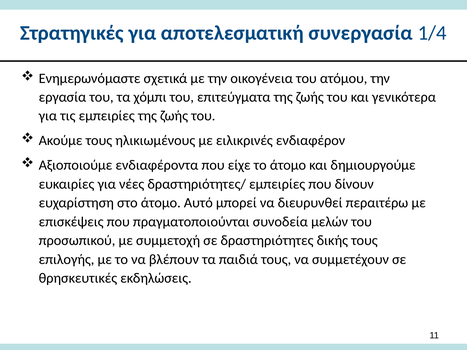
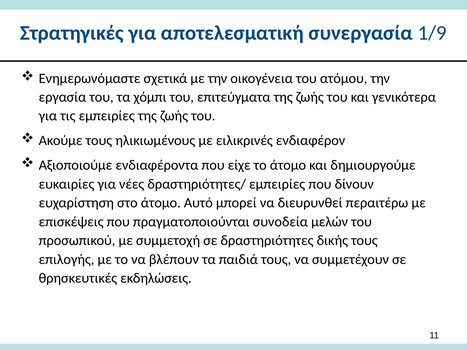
1/4: 1/4 -> 1/9 (432, 33)
